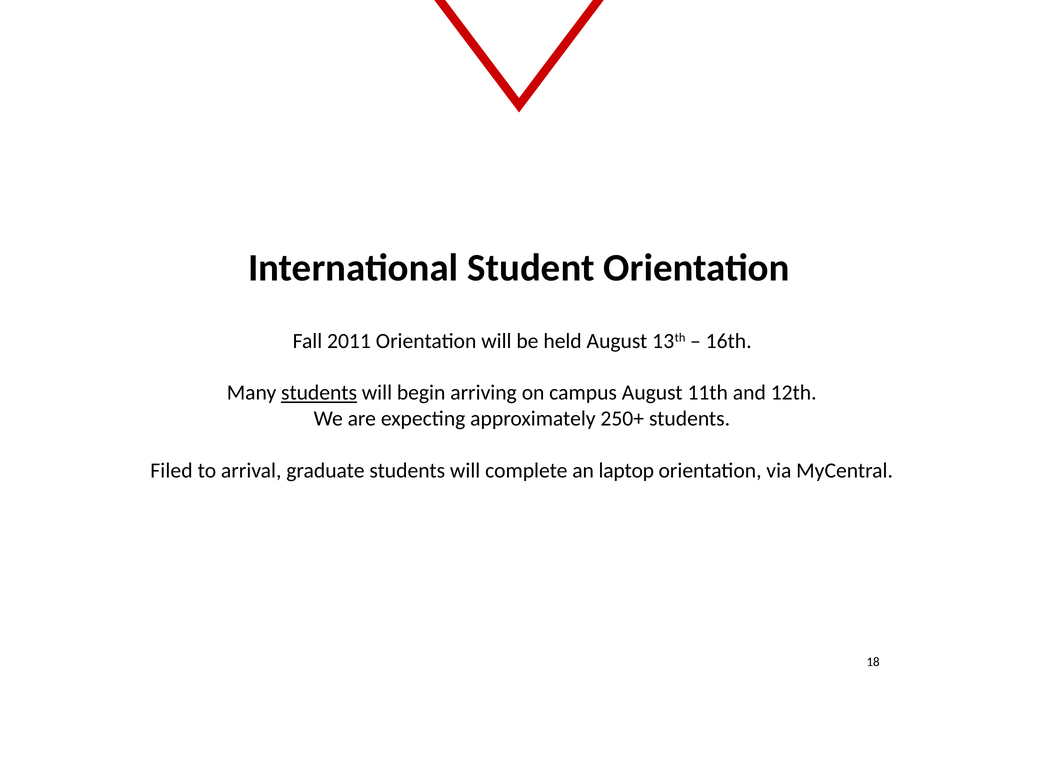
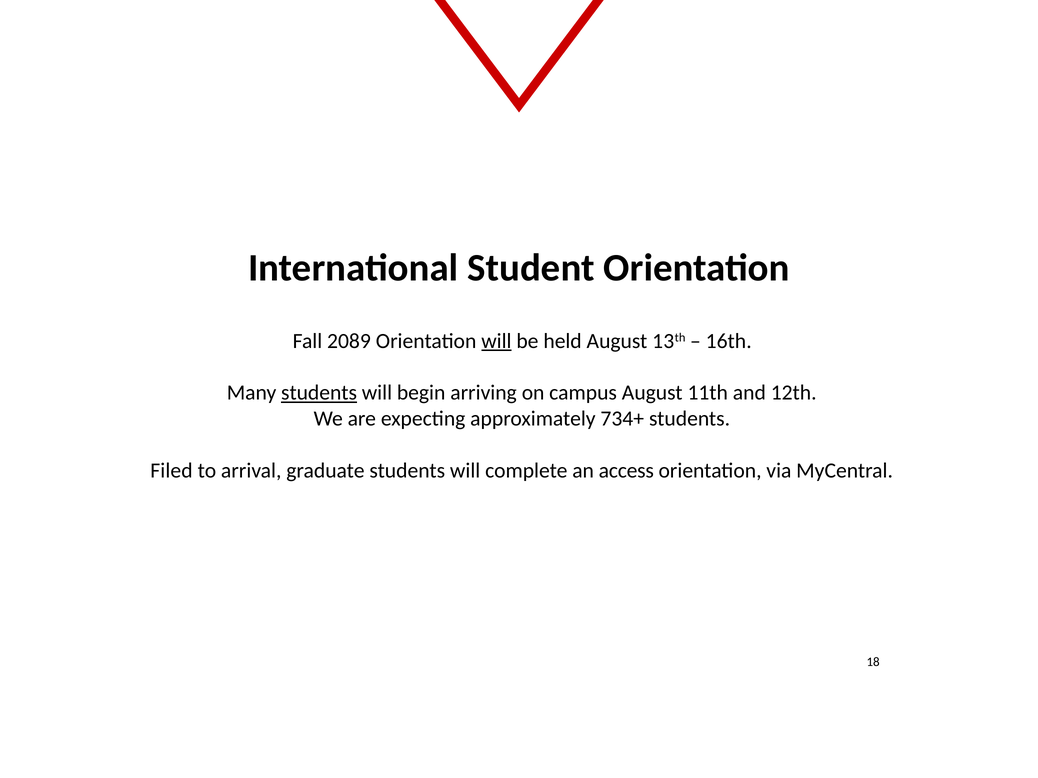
2011: 2011 -> 2089 (349, 341)
will underline: none -> present (496, 341)
250+: 250+ -> 734+ (622, 419)
laptop: laptop -> access (626, 471)
